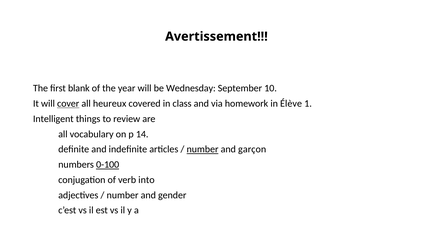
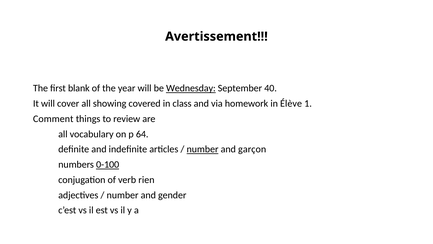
Wednesday underline: none -> present (191, 88)
10: 10 -> 40 (271, 88)
cover underline: present -> none (68, 103)
heureux: heureux -> showing (110, 103)
Intelligent: Intelligent -> Comment (53, 119)
14: 14 -> 64 (142, 134)
into: into -> rien (146, 180)
